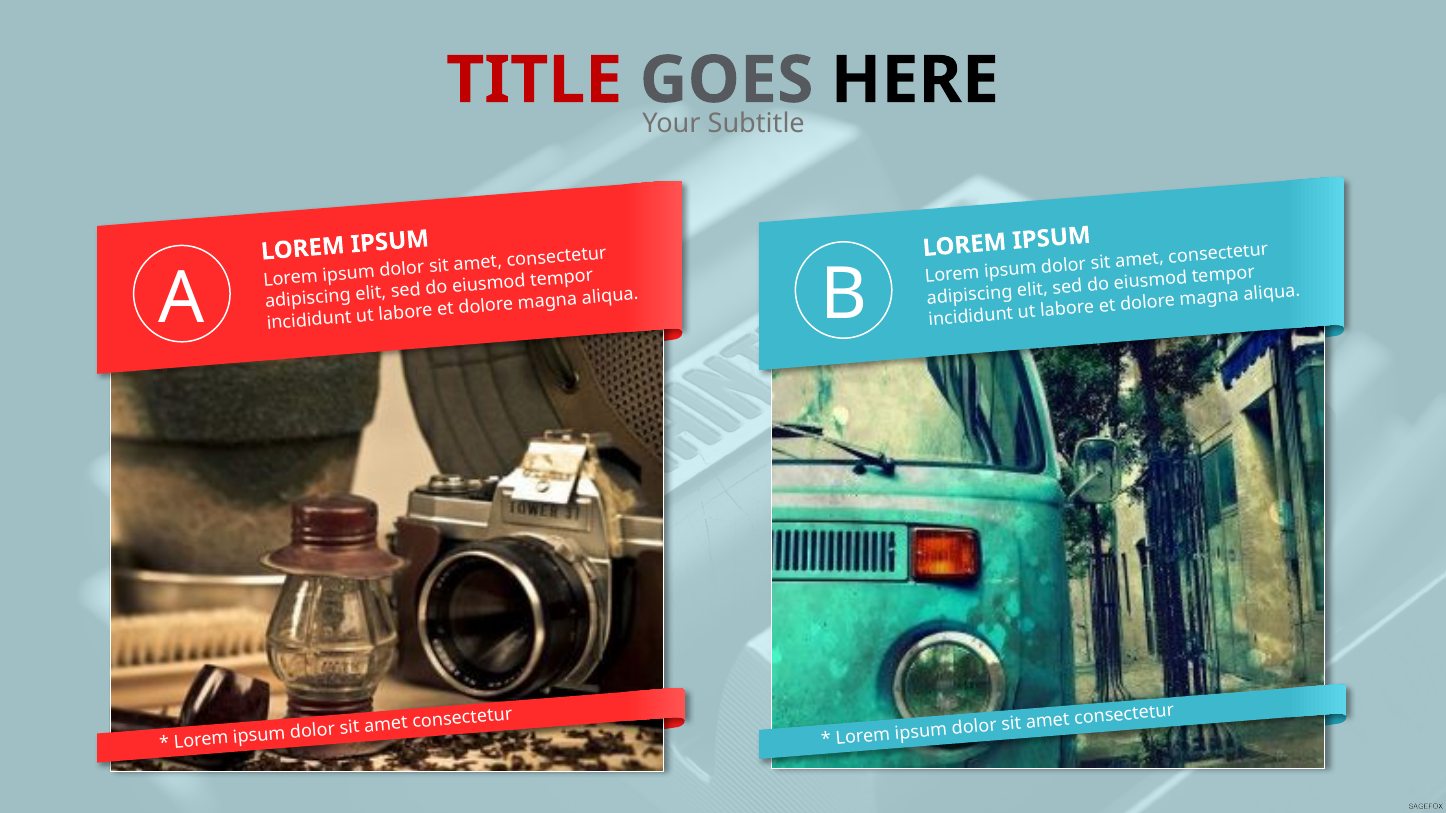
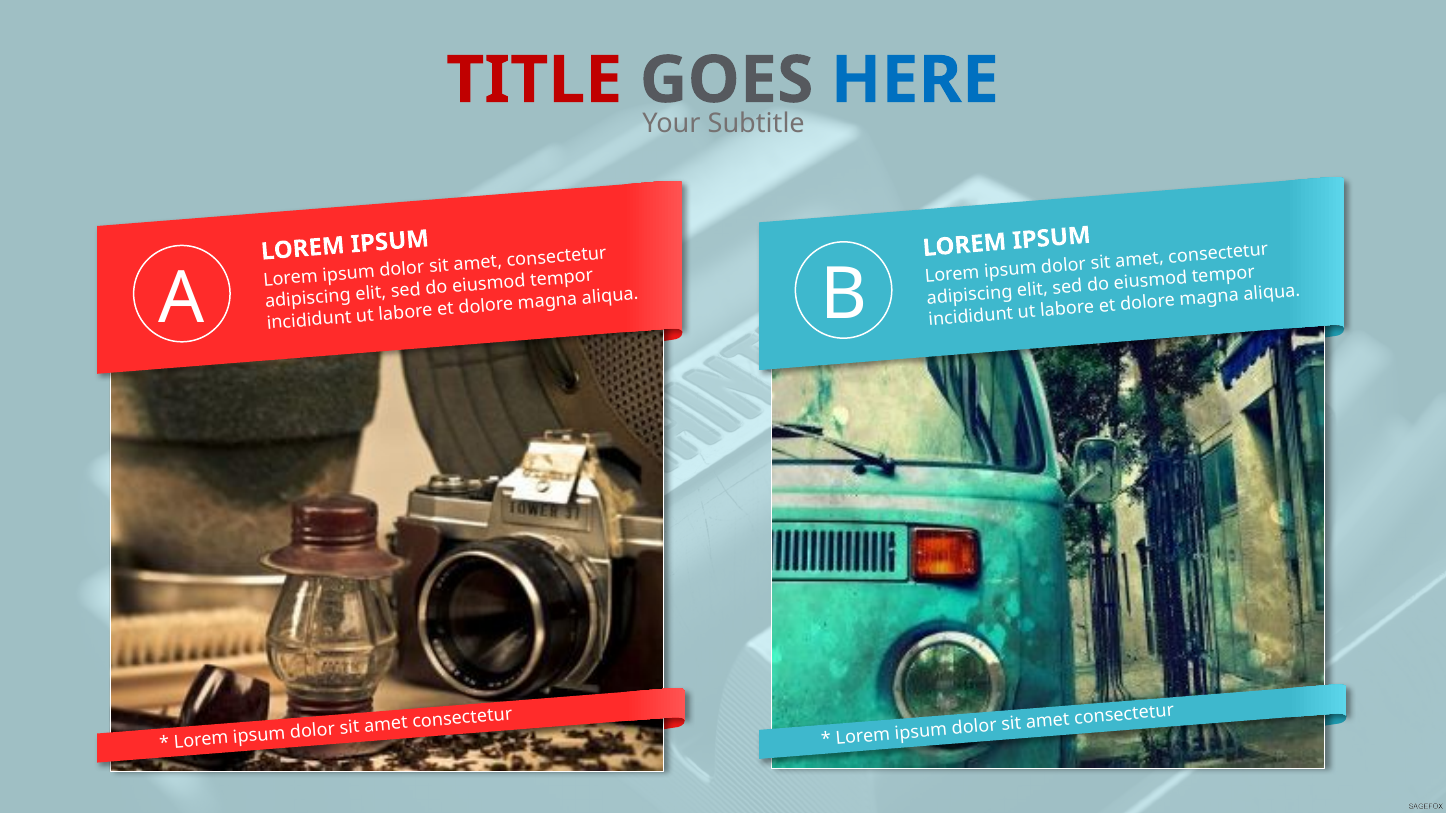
HERE colour: black -> blue (915, 80)
